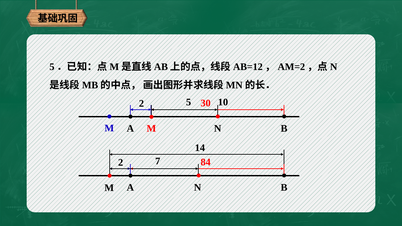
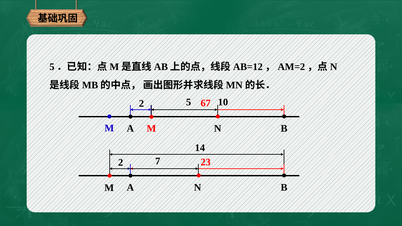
30: 30 -> 67 (206, 103)
84: 84 -> 23 (206, 162)
